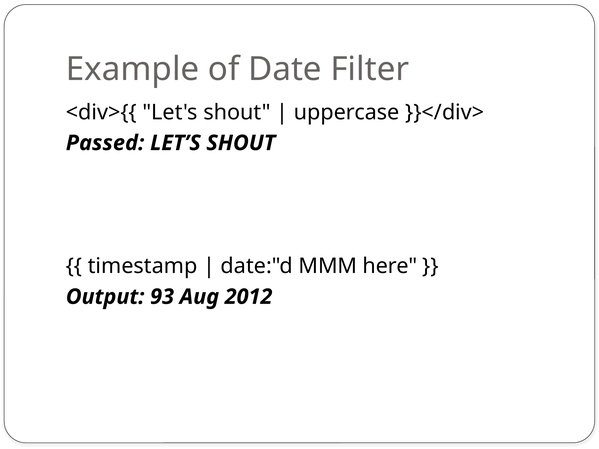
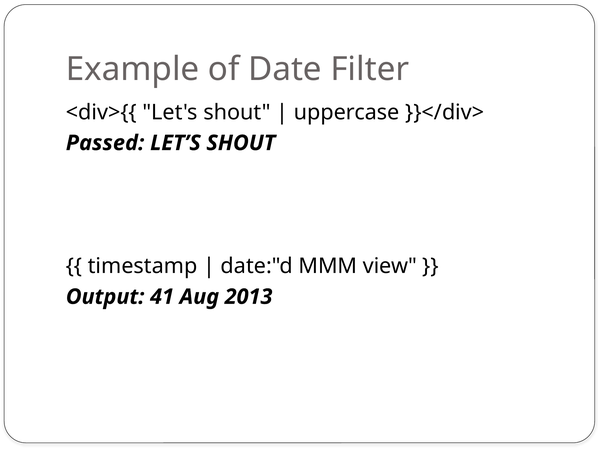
here: here -> view (390, 266)
93: 93 -> 41 (162, 297)
2012: 2012 -> 2013 (249, 297)
